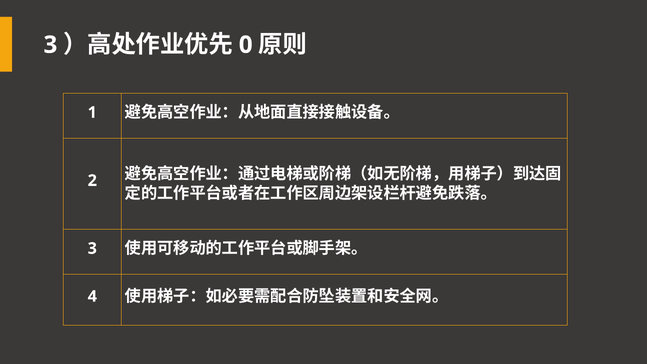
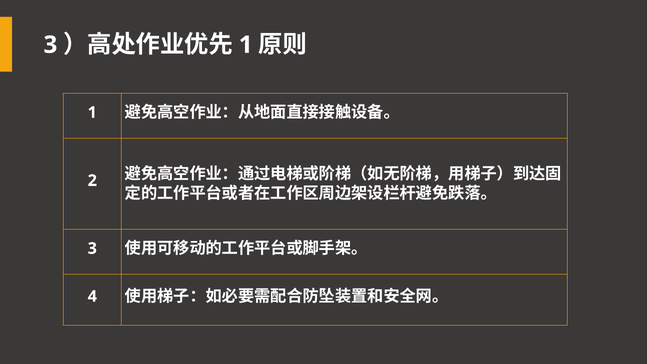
0: 0 -> 1 (246, 45)
